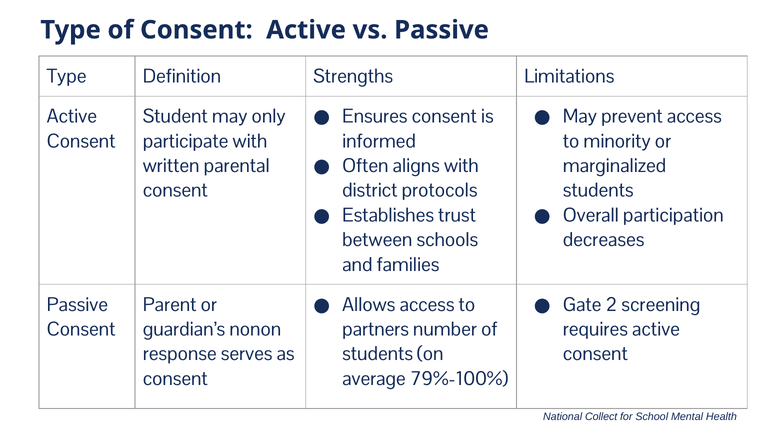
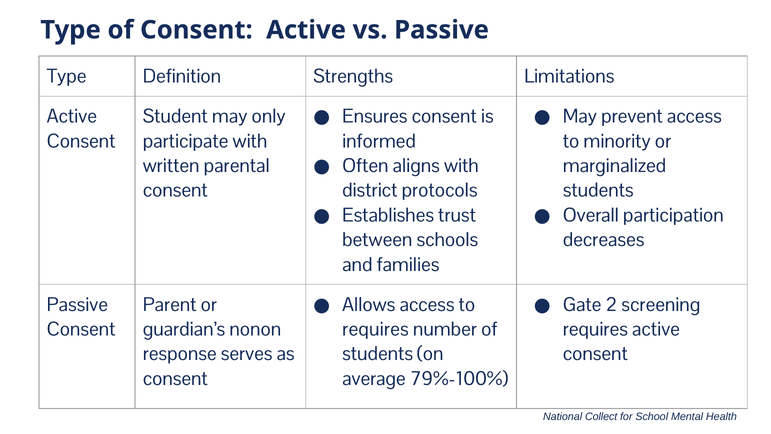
partners: partners -> requires (375, 329)
